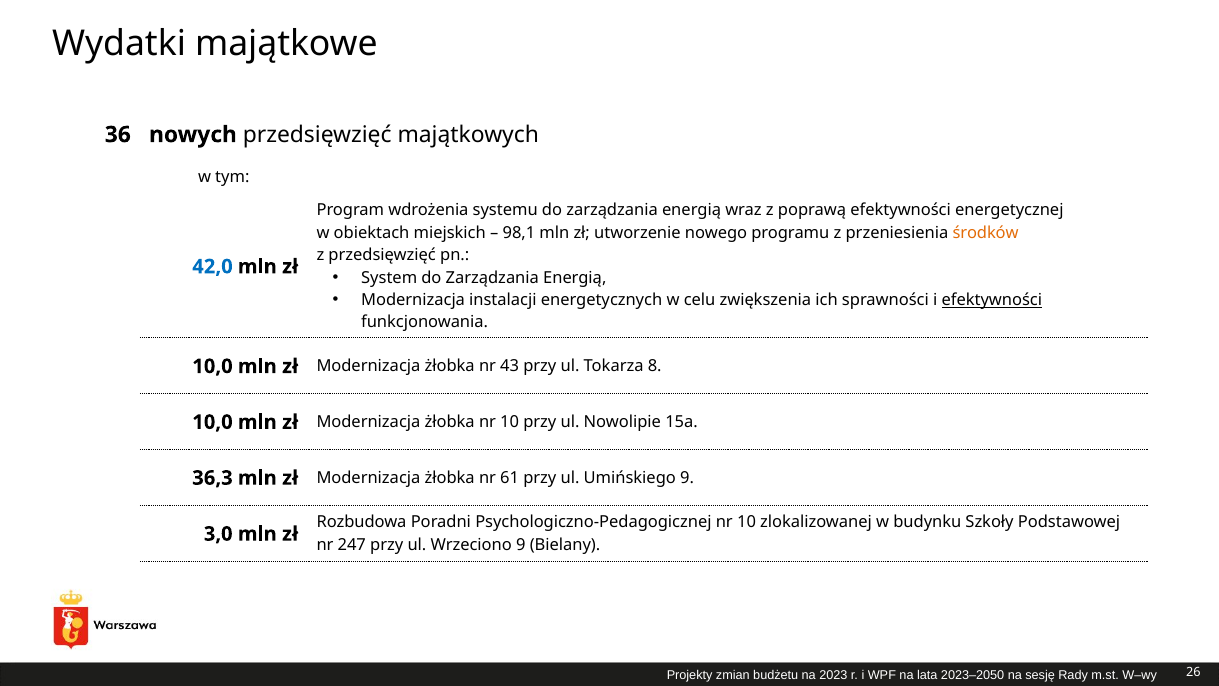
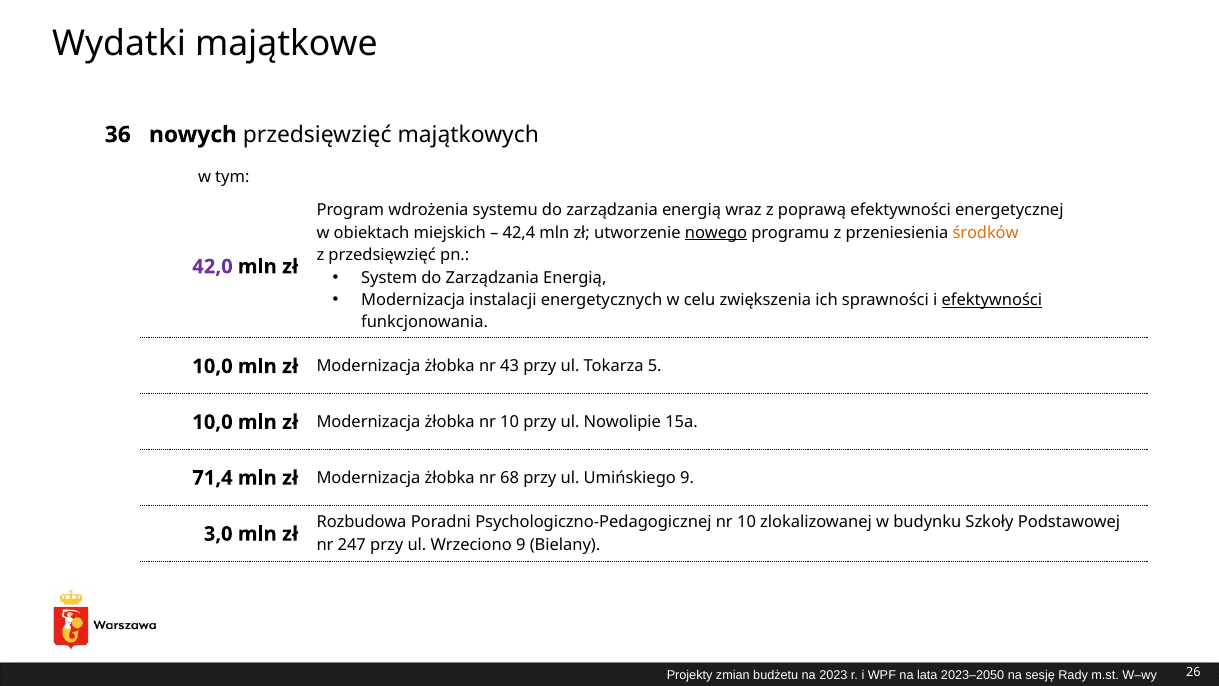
98,1: 98,1 -> 42,4 (519, 233)
nowego underline: none -> present (716, 233)
42,0 colour: blue -> purple (212, 266)
8: 8 -> 5 (655, 366)
36,3: 36,3 -> 71,4 (212, 478)
61: 61 -> 68 (510, 478)
